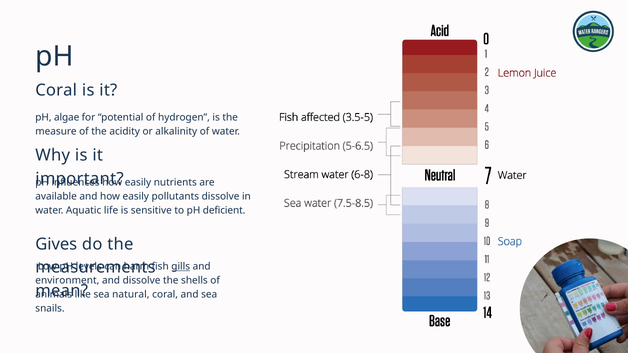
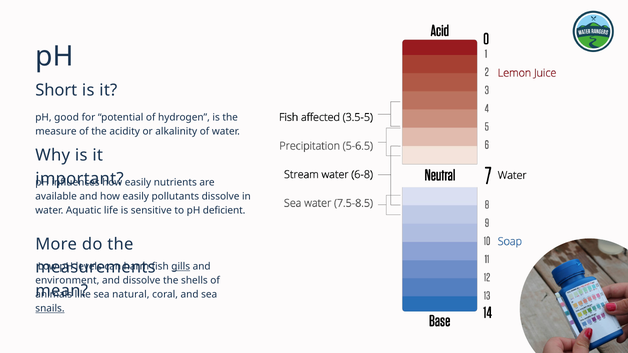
Coral: Coral -> Short (56, 91)
algae: algae -> good (67, 117)
Gives: Gives -> More (56, 244)
snails underline: none -> present (50, 309)
